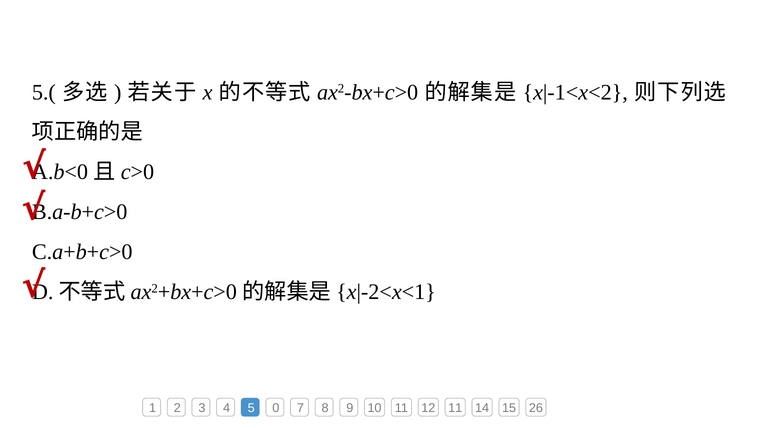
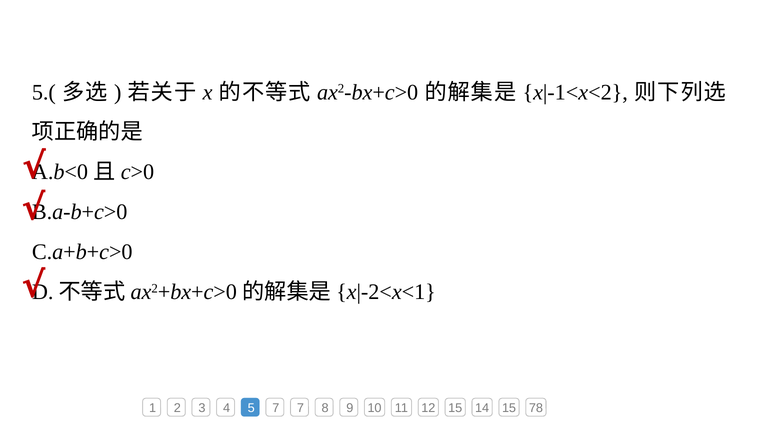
5 0: 0 -> 7 (276, 408)
12 11: 11 -> 15 (455, 408)
26: 26 -> 78 (536, 408)
